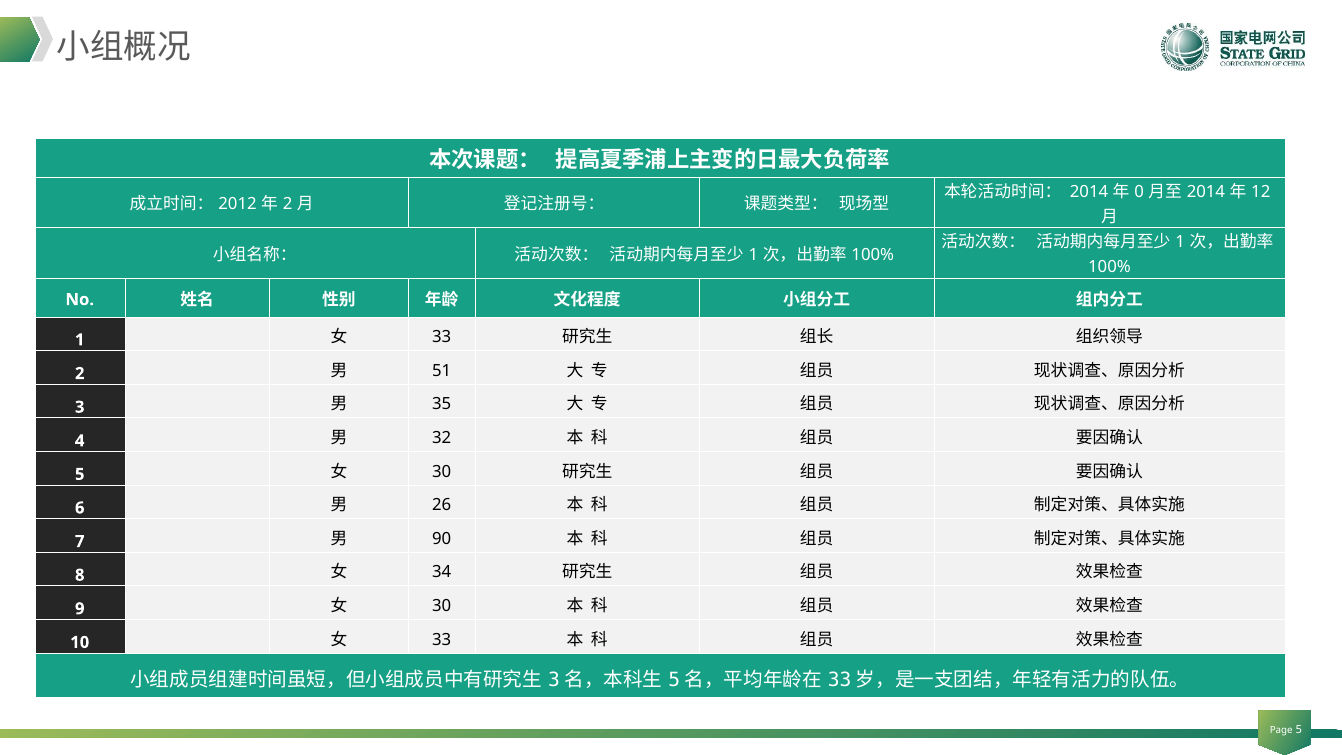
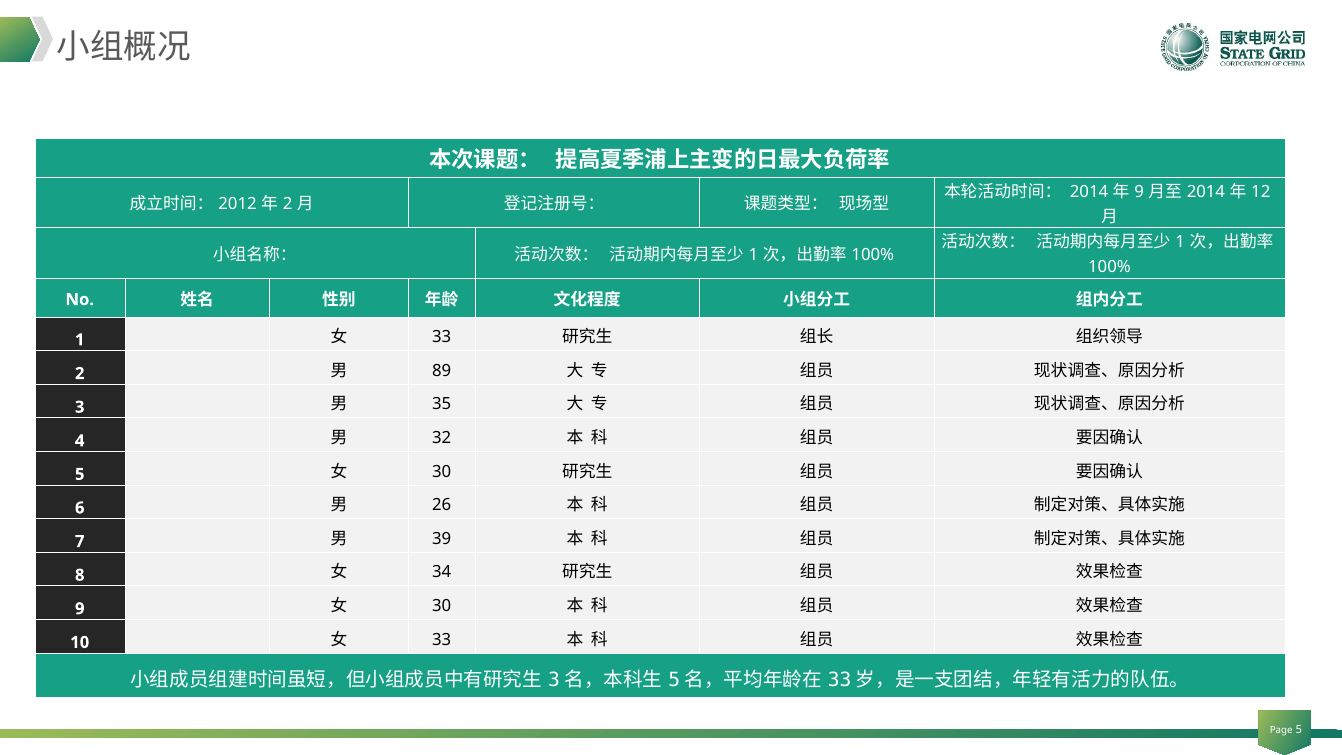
0: 0 -> 9 (1139, 192)
51: 51 -> 89 (442, 371)
90: 90 -> 39 (442, 539)
